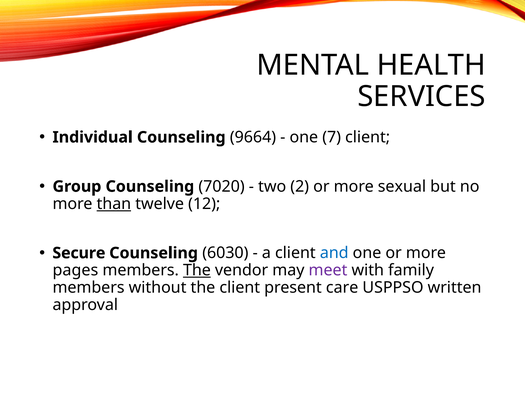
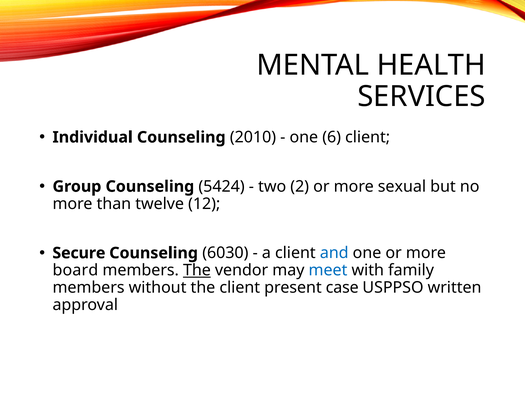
9664: 9664 -> 2010 (253, 137)
7: 7 -> 6 (332, 137)
7020: 7020 -> 5424 (222, 186)
than underline: present -> none (114, 204)
pages: pages -> board (75, 270)
meet colour: purple -> blue (328, 270)
care: care -> case (342, 287)
